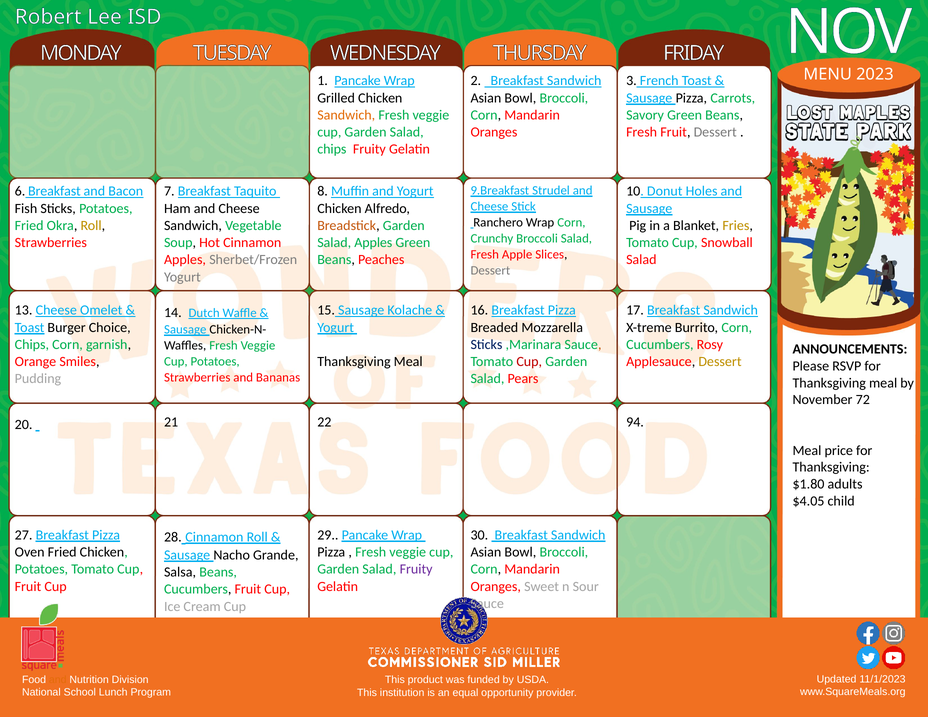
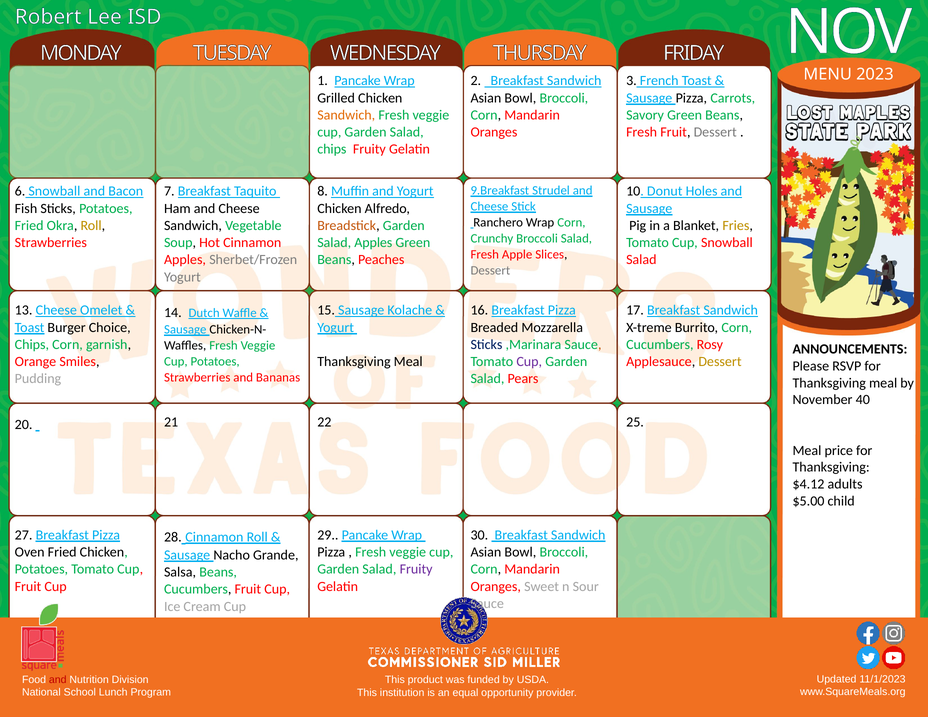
6 Breakfast: Breakfast -> Snowball (54, 191)
Cup colour: red -> purple (529, 362)
72: 72 -> 40 (863, 400)
94: 94 -> 25 (635, 422)
$1.80: $1.80 -> $4.12 (808, 484)
$4.05: $4.05 -> $5.00 (808, 501)
and colour: orange -> red (58, 680)
